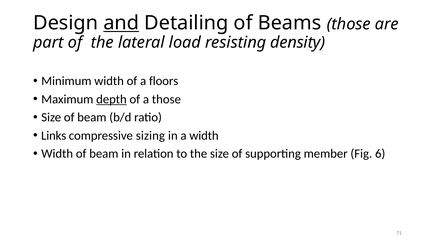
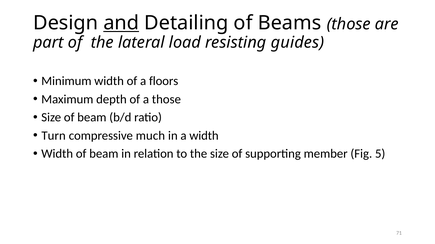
density: density -> guides (298, 43)
depth underline: present -> none (111, 99)
Links: Links -> Turn (54, 136)
sizing: sizing -> much (150, 136)
6: 6 -> 5 (380, 154)
